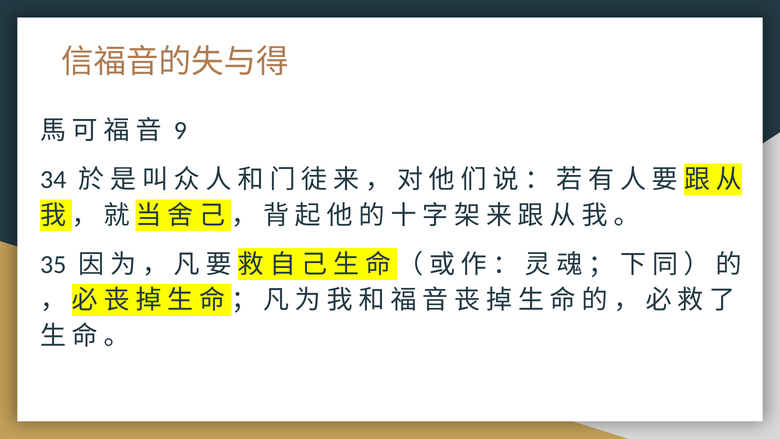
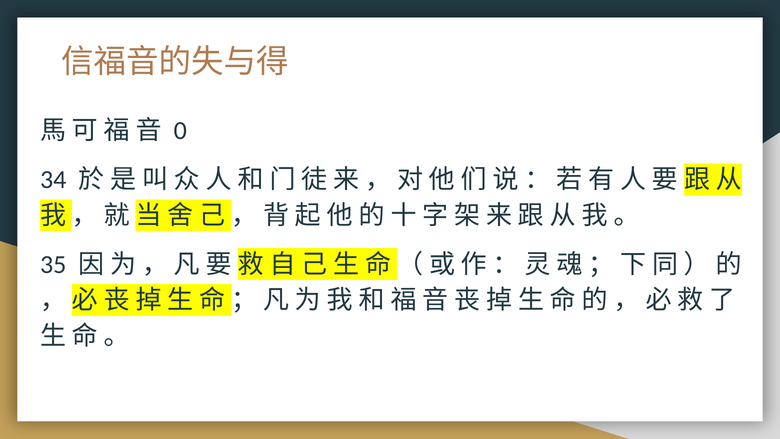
9: 9 -> 0 (180, 131)
